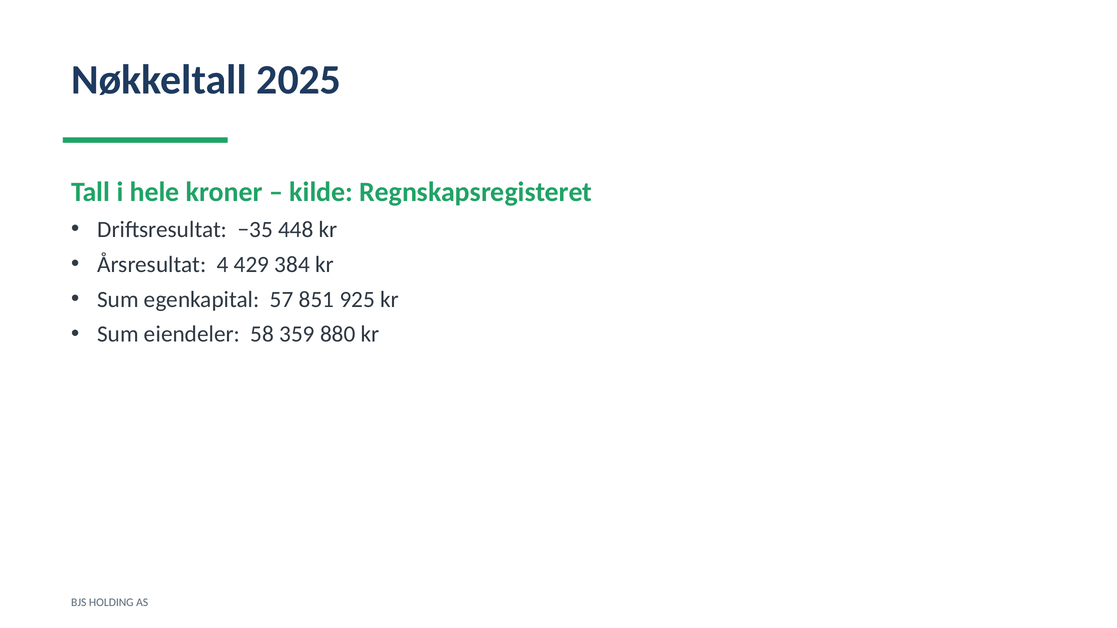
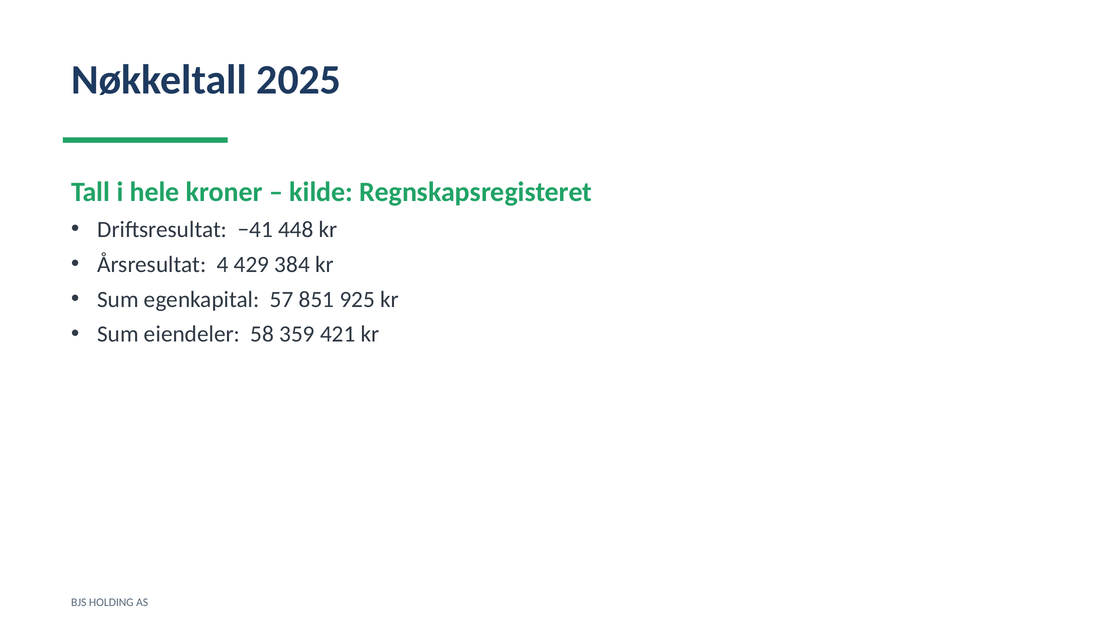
−35: −35 -> −41 (255, 230)
880: 880 -> 421 (338, 334)
